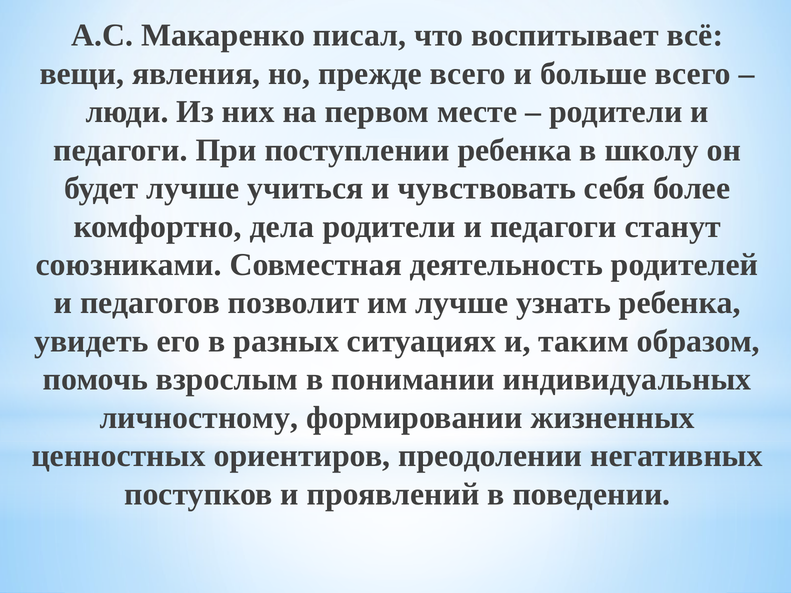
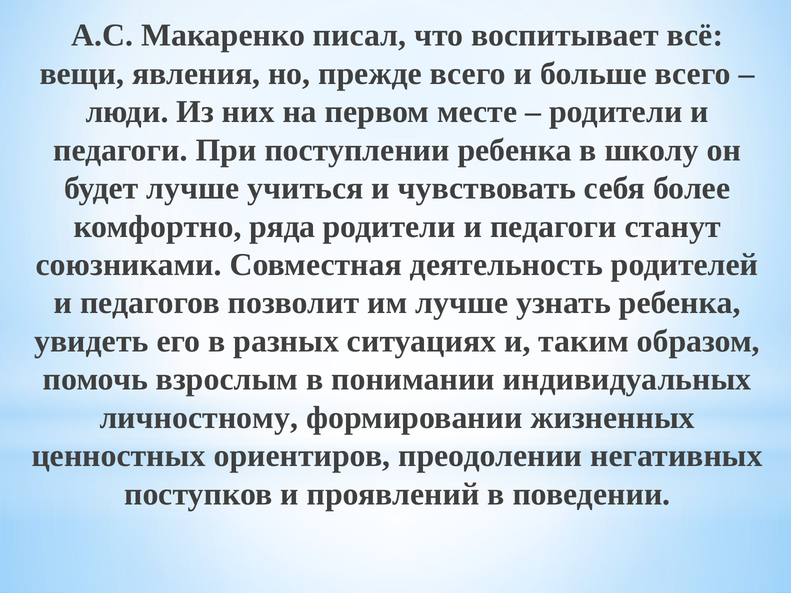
дела: дела -> ряда (282, 227)
